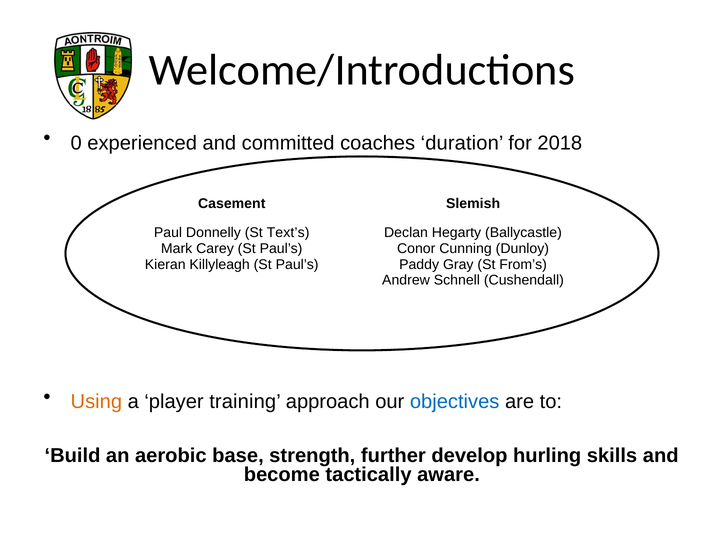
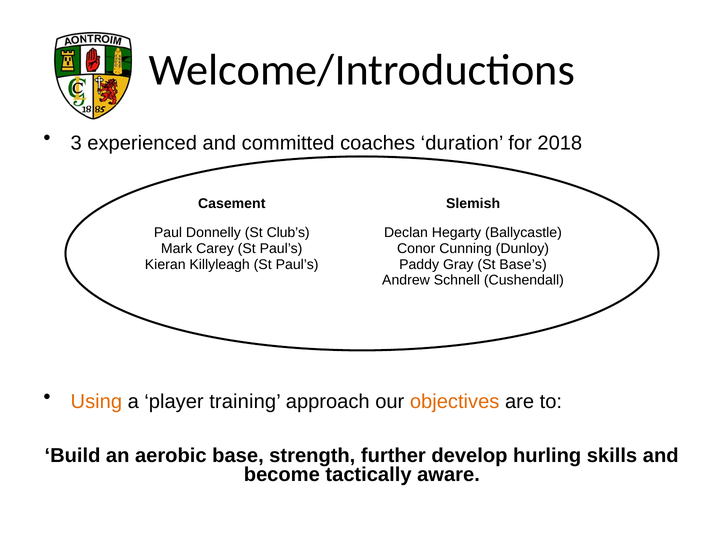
0: 0 -> 3 (76, 143)
Text’s: Text’s -> Club’s (288, 233)
From’s: From’s -> Base’s (523, 264)
objectives colour: blue -> orange (455, 402)
